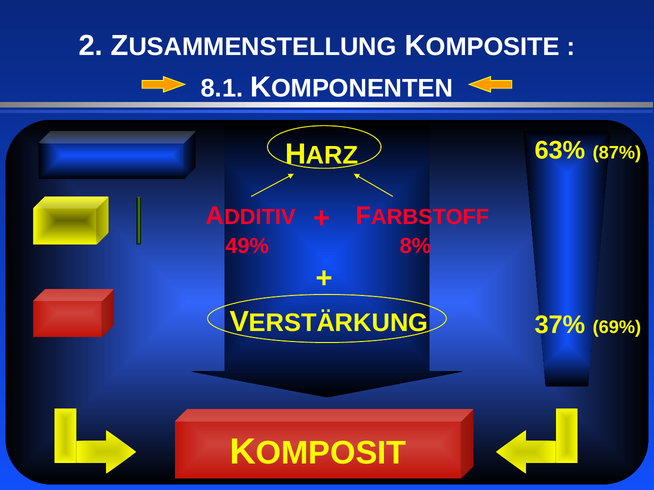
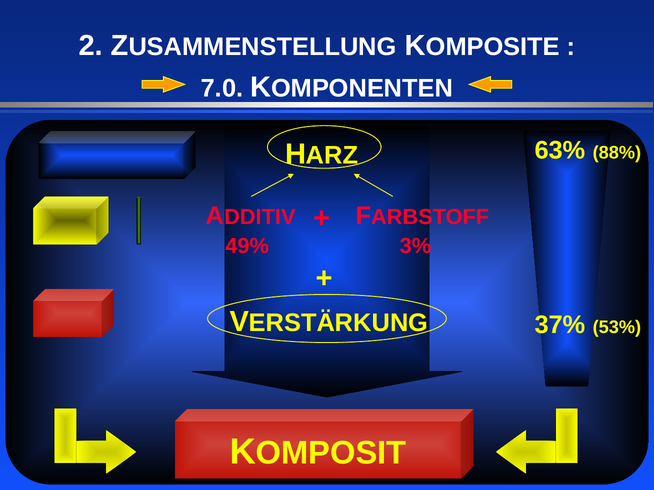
8.1: 8.1 -> 7.0 (222, 89)
87%: 87% -> 88% (617, 153)
8%: 8% -> 3% (415, 246)
69%: 69% -> 53% (617, 327)
